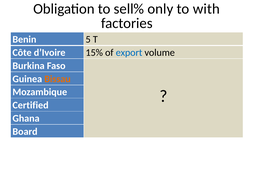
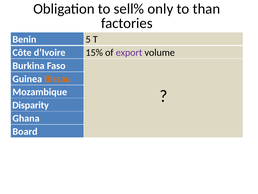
with: with -> than (206, 9)
export colour: blue -> purple (129, 52)
Certified: Certified -> Disparity (31, 105)
